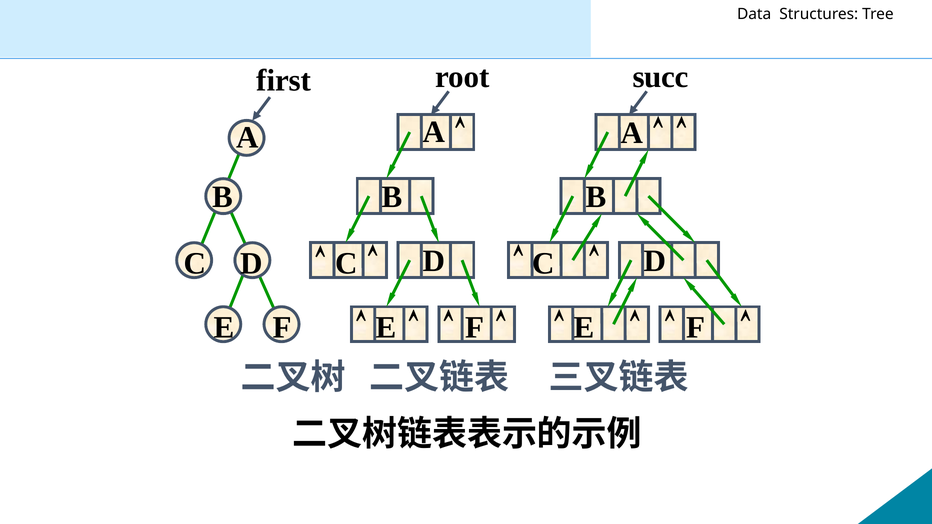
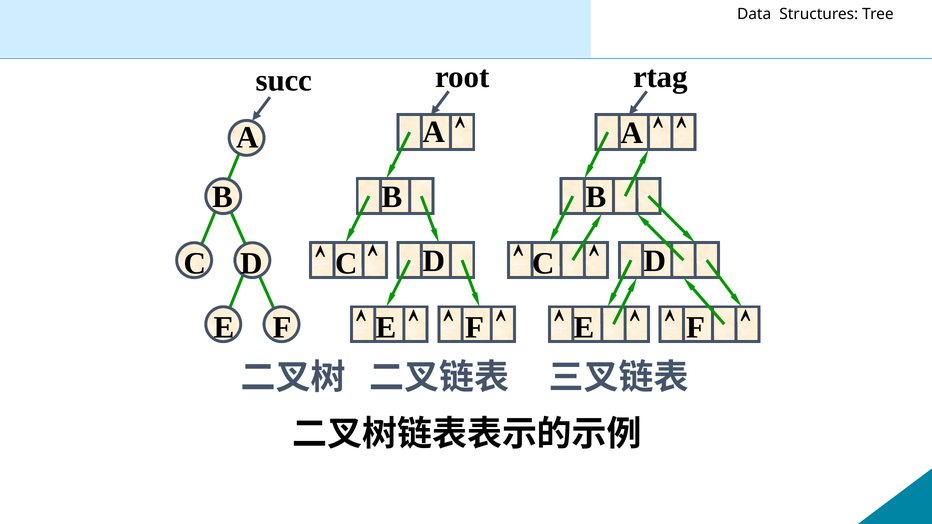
first: first -> succ (284, 81)
succ: succ -> rtag (661, 77)
